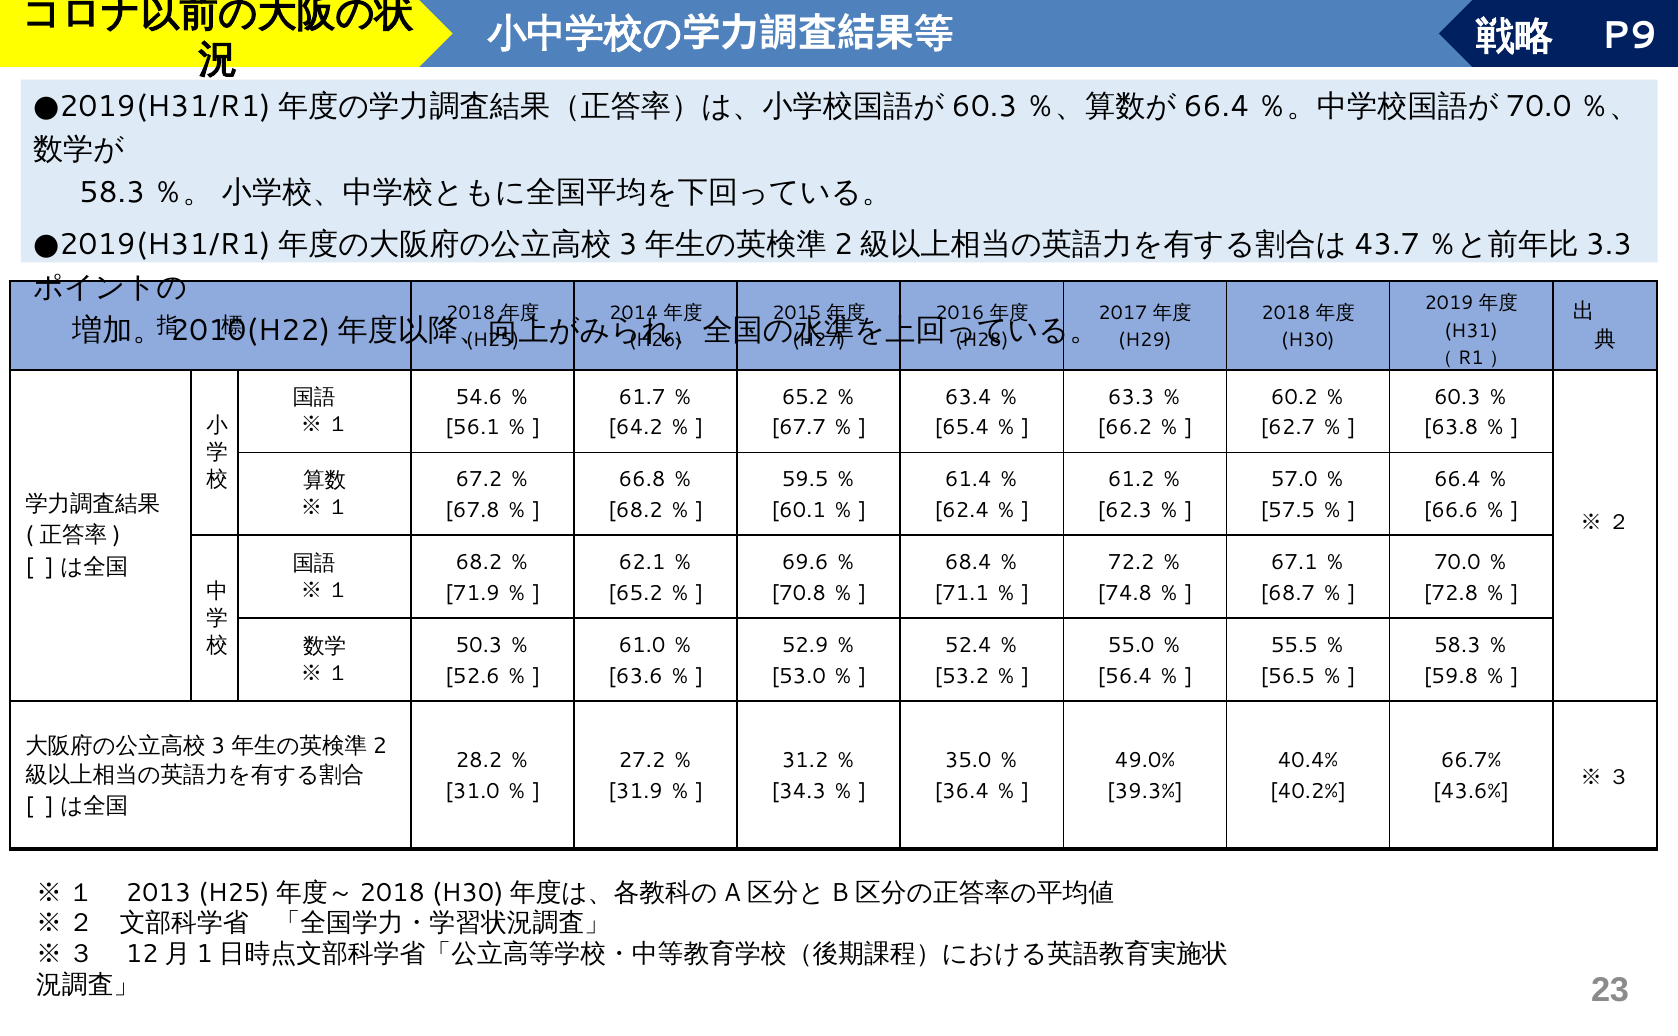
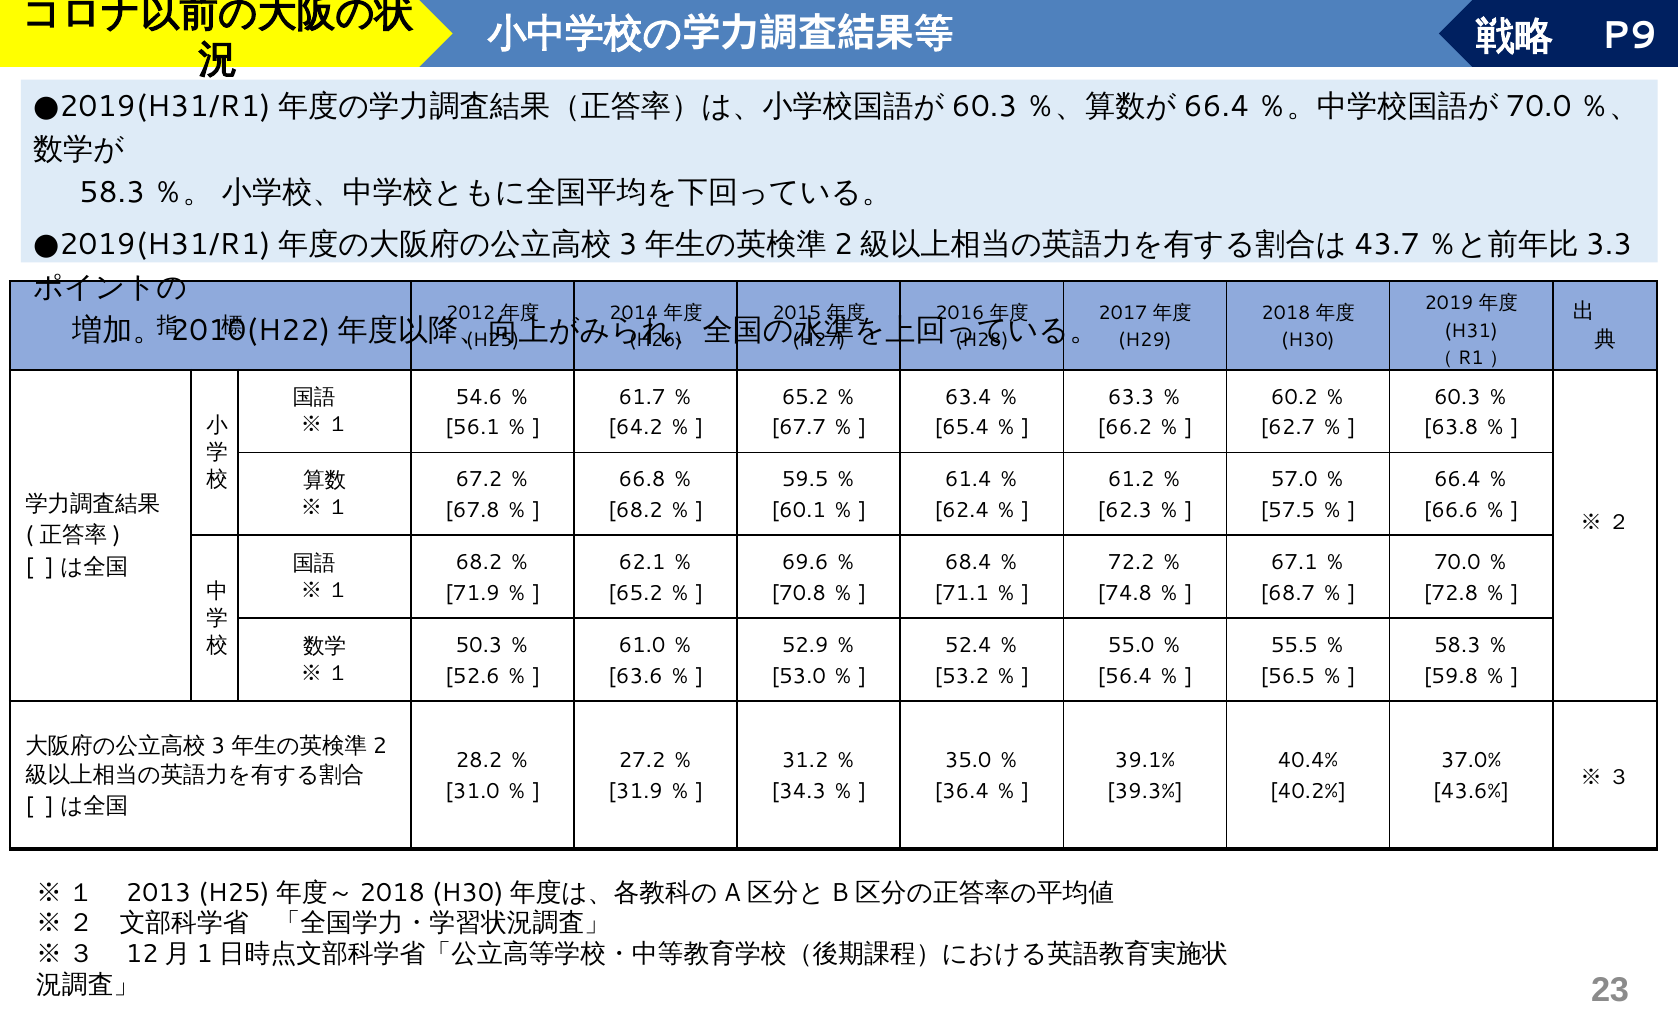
2018: 2018 -> 2012 (471, 313)
49.0%: 49.0% -> 39.1% (1145, 761)
66.7%: 66.7% -> 37.0% (1471, 761)
